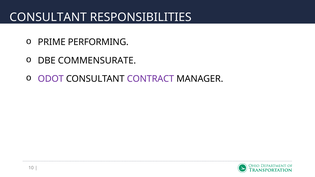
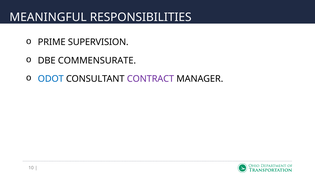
CONSULTANT: CONSULTANT -> MEANINGFUL (48, 17)
PERFORMING: PERFORMING -> SUPERVISION (98, 42)
ODOT colour: purple -> blue (51, 79)
